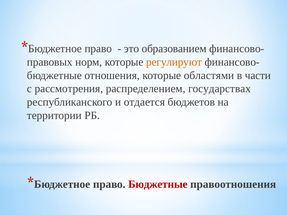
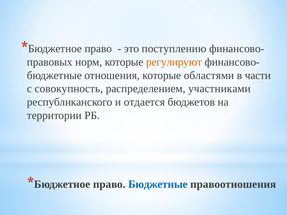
образованием: образованием -> поступлению (174, 49)
рассмотрения: рассмотрения -> совокупность (69, 89)
государствах: государствах -> участниками (219, 89)
Бюджетные colour: red -> blue (158, 184)
